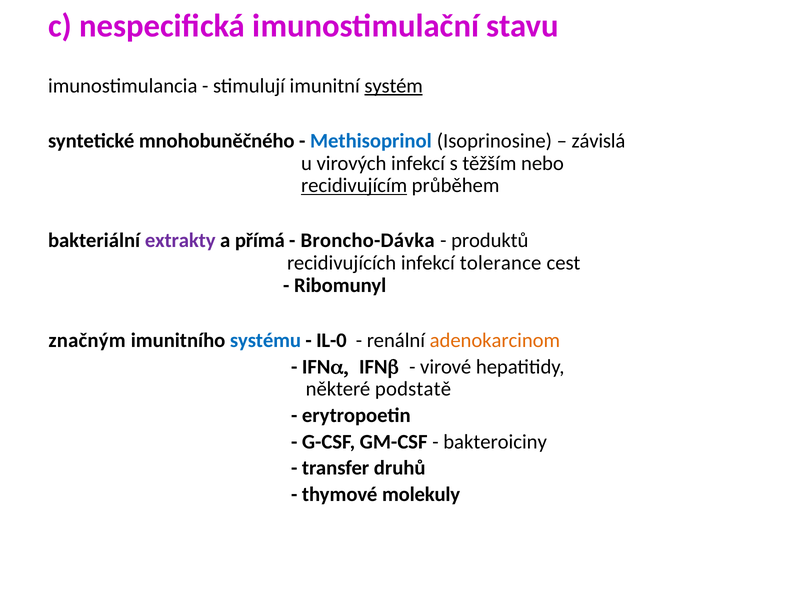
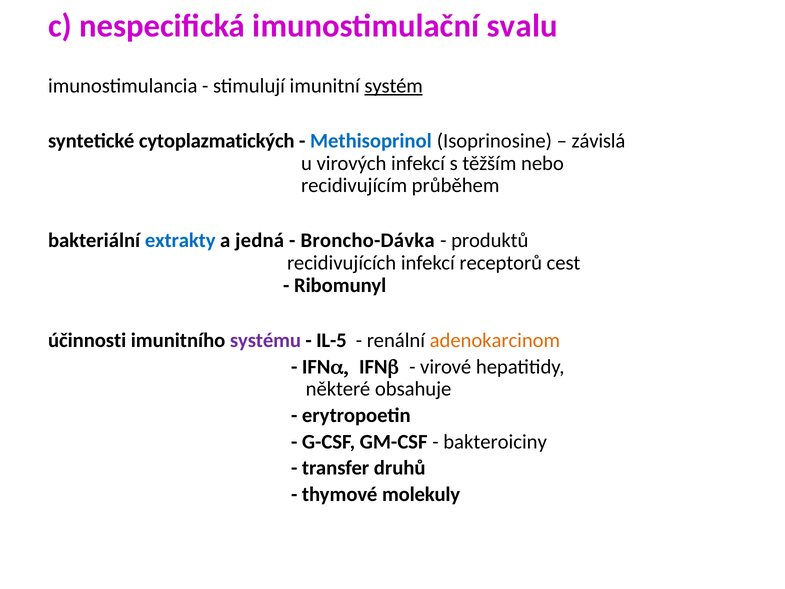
stavu: stavu -> svalu (522, 26)
mnohobuněčného: mnohobuněčného -> cytoplazmatických (217, 141)
recidivujícím underline: present -> none (354, 186)
extrakty colour: purple -> blue (180, 241)
přímá: přímá -> jedná (260, 241)
tolerance: tolerance -> receptorů (501, 263)
značným: značným -> účinnosti (87, 340)
systému colour: blue -> purple (265, 340)
IL-0: IL-0 -> IL-5 (331, 340)
podstatě: podstatě -> obsahuje (413, 389)
